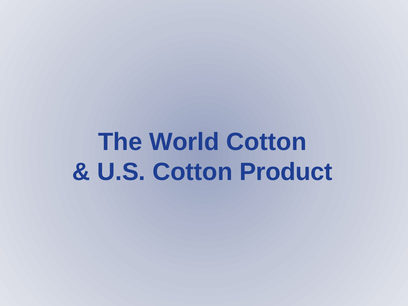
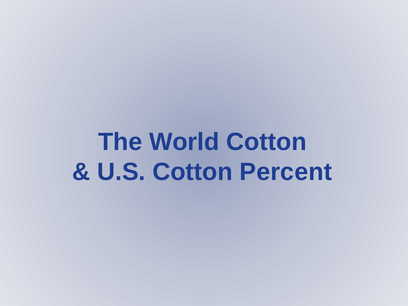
Product: Product -> Percent (286, 172)
